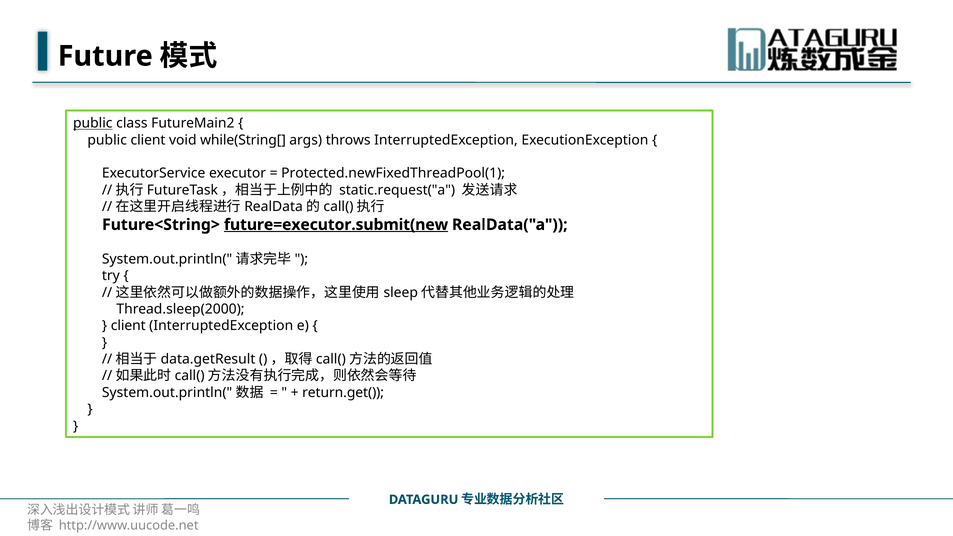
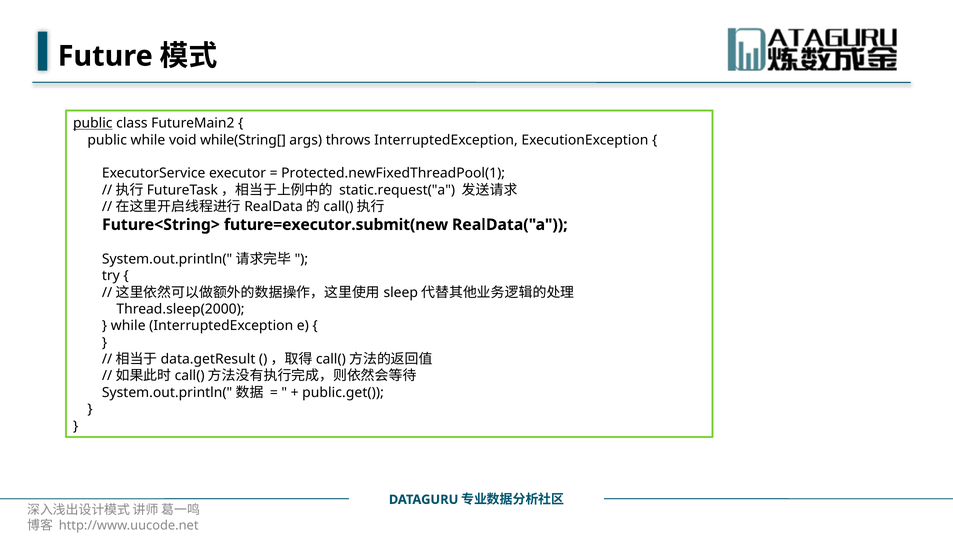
public client: client -> while (148, 140)
future=executor.submit(new underline: present -> none (336, 225)
client: client -> while (128, 326)
return.get(: return.get( -> public.get( (343, 392)
